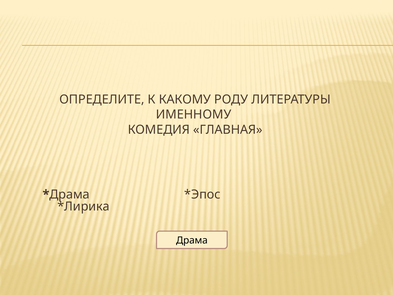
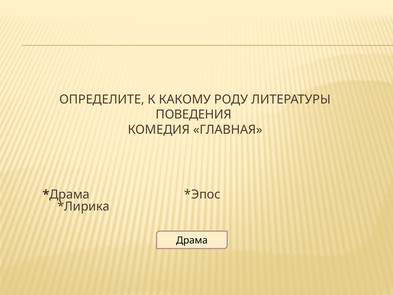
ИМЕННОМУ: ИМЕННОМУ -> ПОВЕДЕНИЯ (194, 114)
